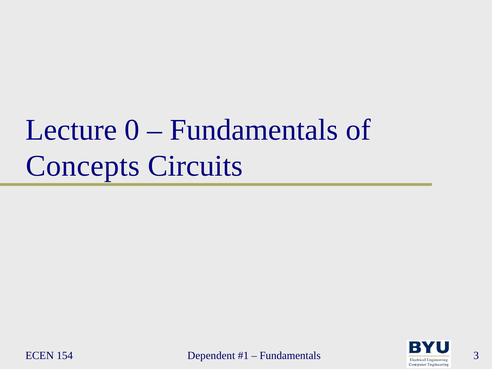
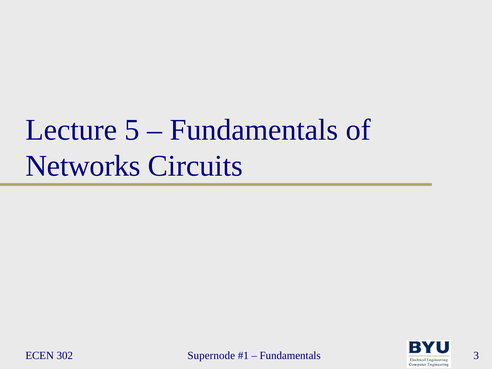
0: 0 -> 5 (132, 130)
Concepts: Concepts -> Networks (83, 166)
154: 154 -> 302 (65, 355)
Dependent: Dependent -> Supernode (211, 355)
